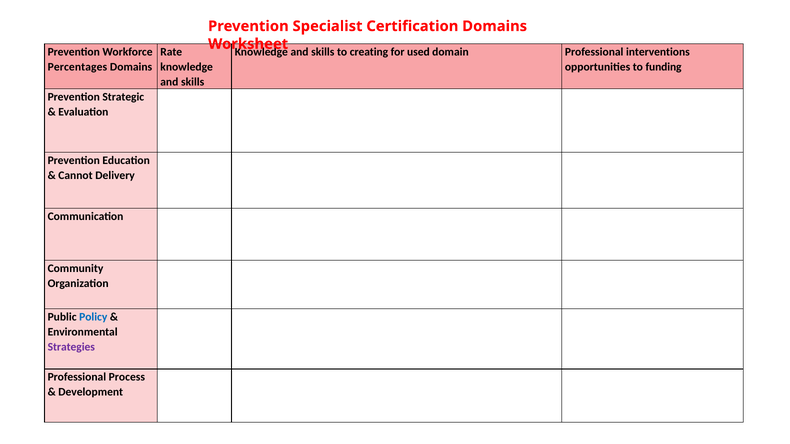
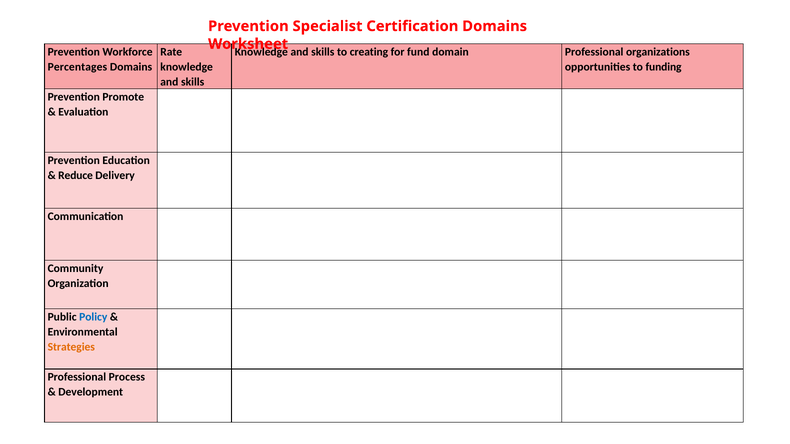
used: used -> fund (418, 52)
interventions: interventions -> organizations (658, 52)
Strategic: Strategic -> Promote (123, 97)
Cannot: Cannot -> Reduce (76, 176)
Strategies colour: purple -> orange (71, 347)
